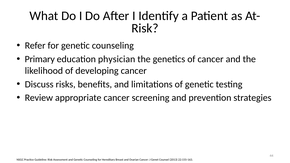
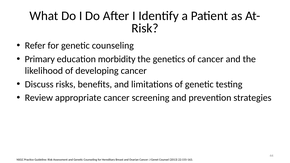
physician: physician -> morbidity (117, 59)
